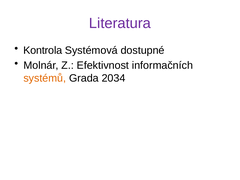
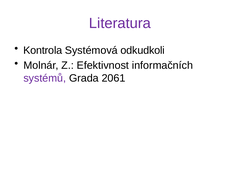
dostupné: dostupné -> odkudkoli (143, 50)
systémů colour: orange -> purple (45, 78)
2034: 2034 -> 2061 (114, 78)
